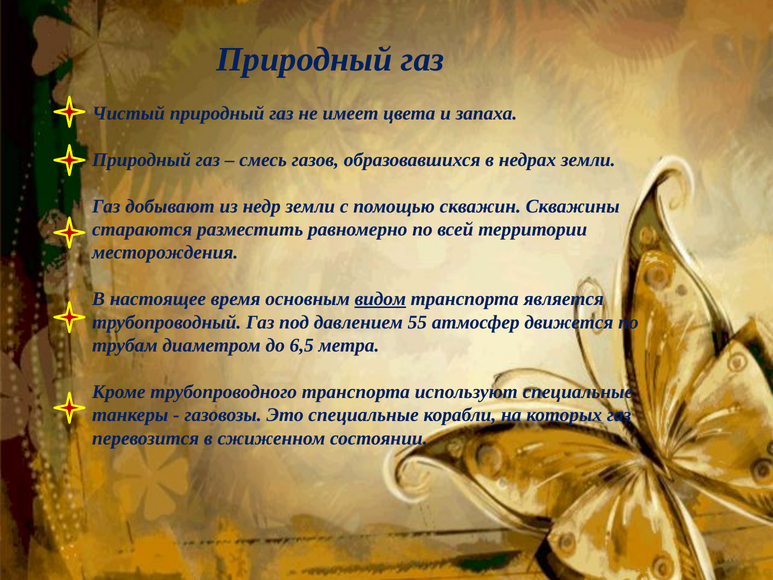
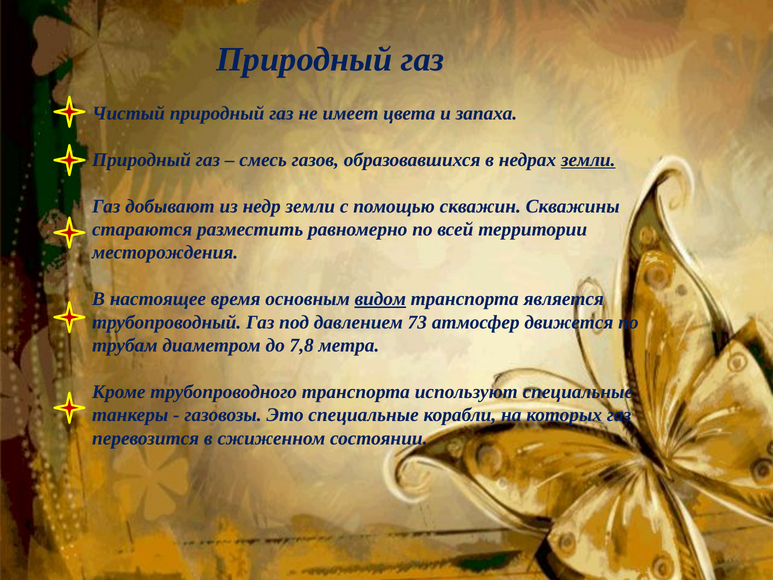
земли underline: none -> present (588, 160)
55: 55 -> 73 (417, 322)
6,5: 6,5 -> 7,8 (302, 345)
